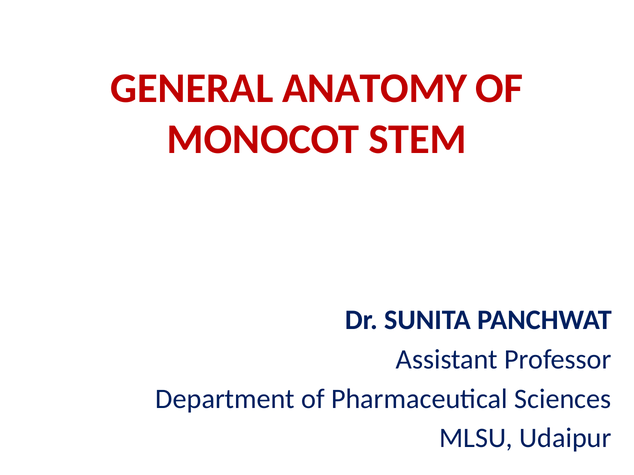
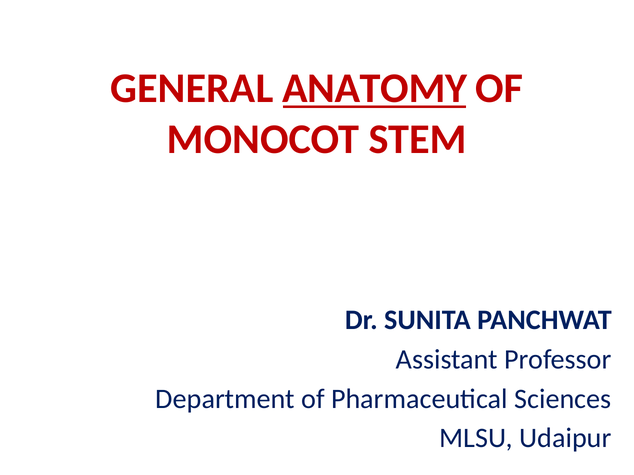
ANATOMY underline: none -> present (375, 89)
